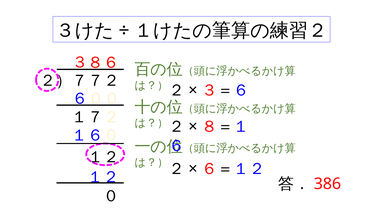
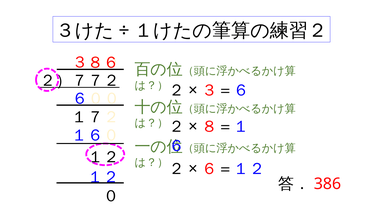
２）７７２ underline: none -> present (80, 80)
